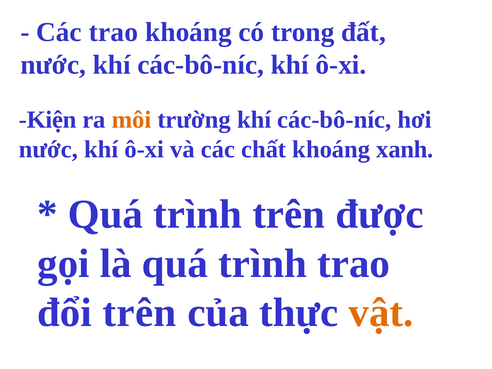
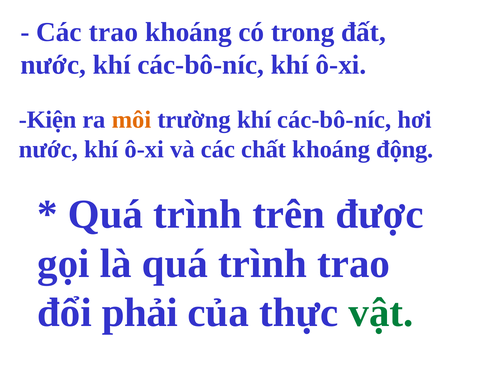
xanh: xanh -> động (405, 149)
đổi trên: trên -> phải (140, 313)
vật colour: orange -> green (381, 313)
